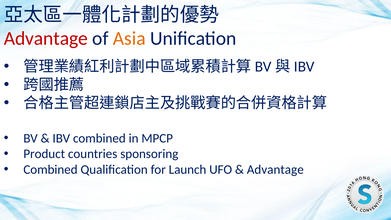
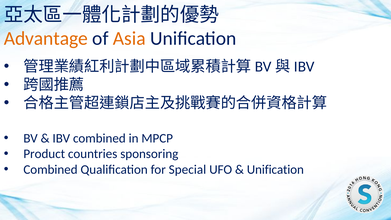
Advantage colour: red -> orange (46, 38)
Launch: Launch -> Special (187, 170)
Advantage: Advantage -> Unification (275, 170)
